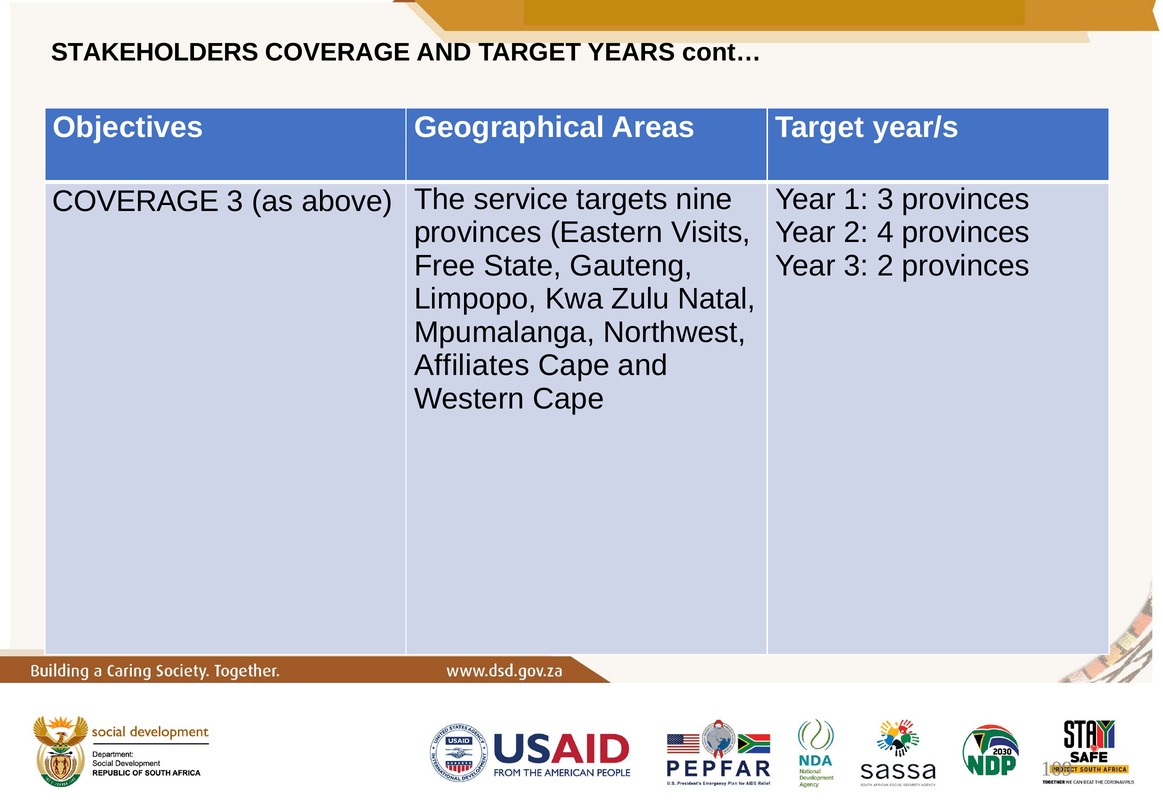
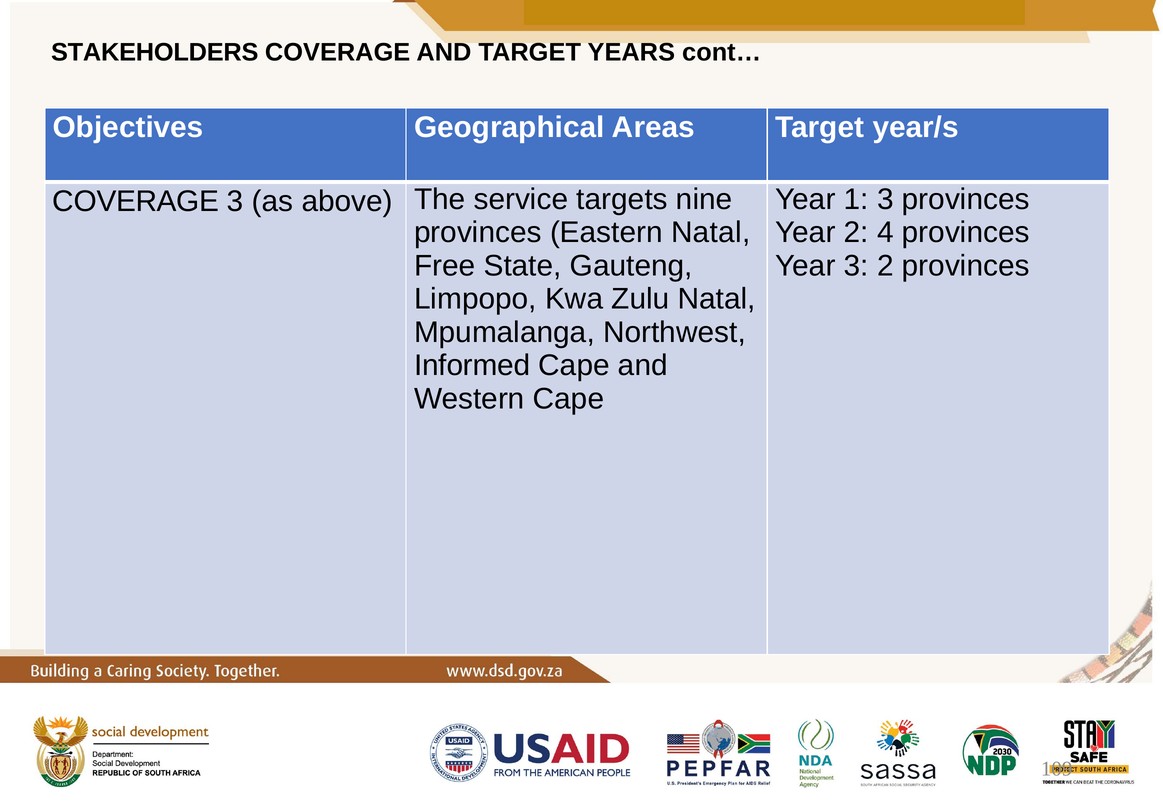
Eastern Visits: Visits -> Natal (711, 233)
Affiliates: Affiliates -> Informed (472, 366)
